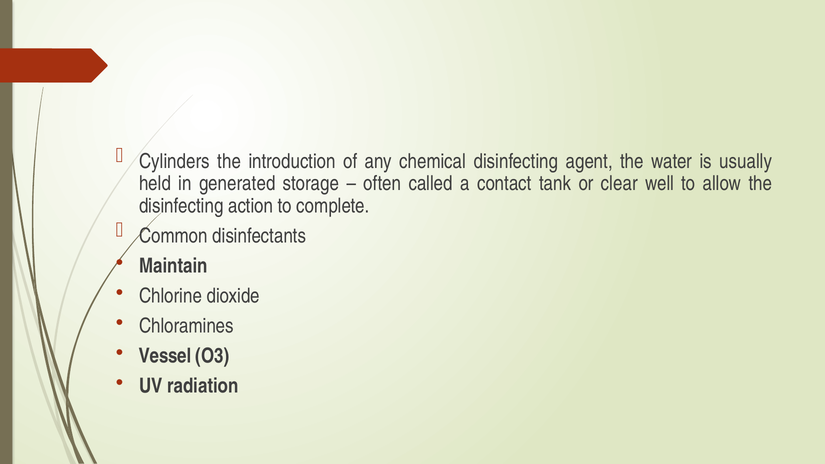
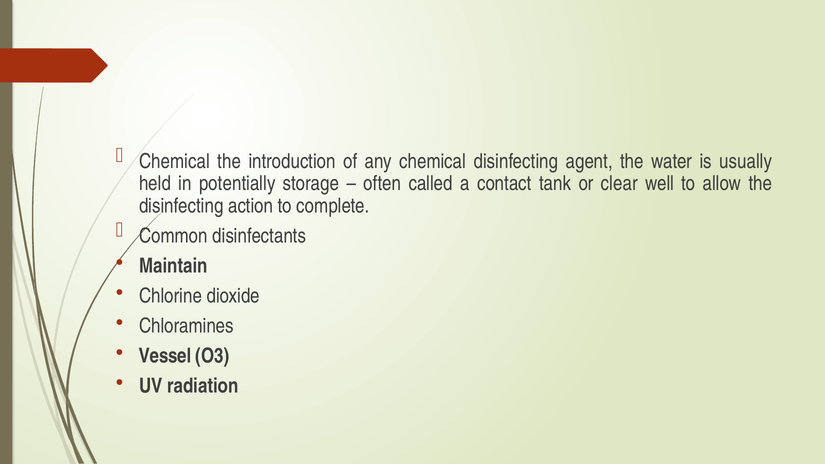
Cylinders: Cylinders -> Chemical (174, 161)
generated: generated -> potentially (237, 184)
